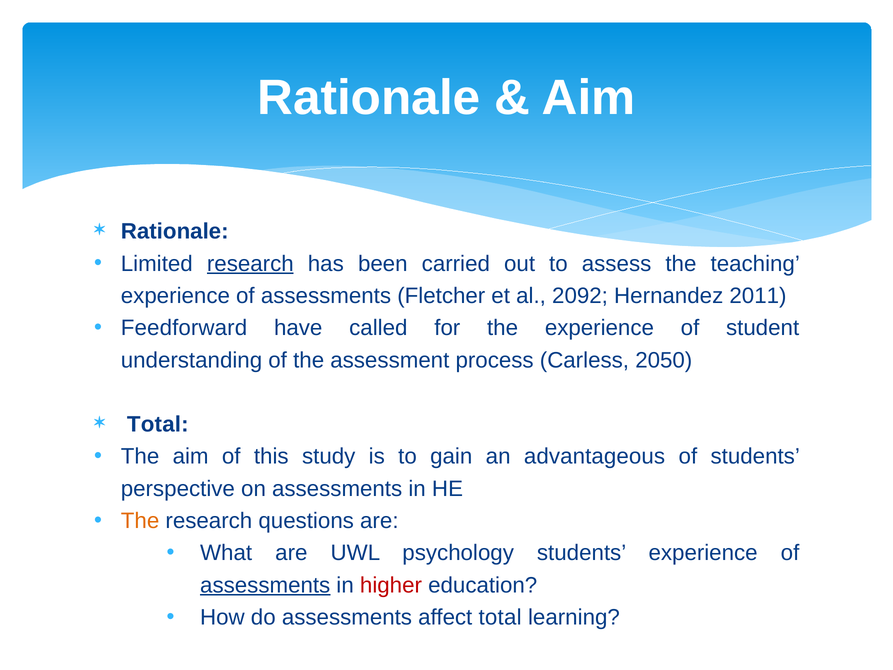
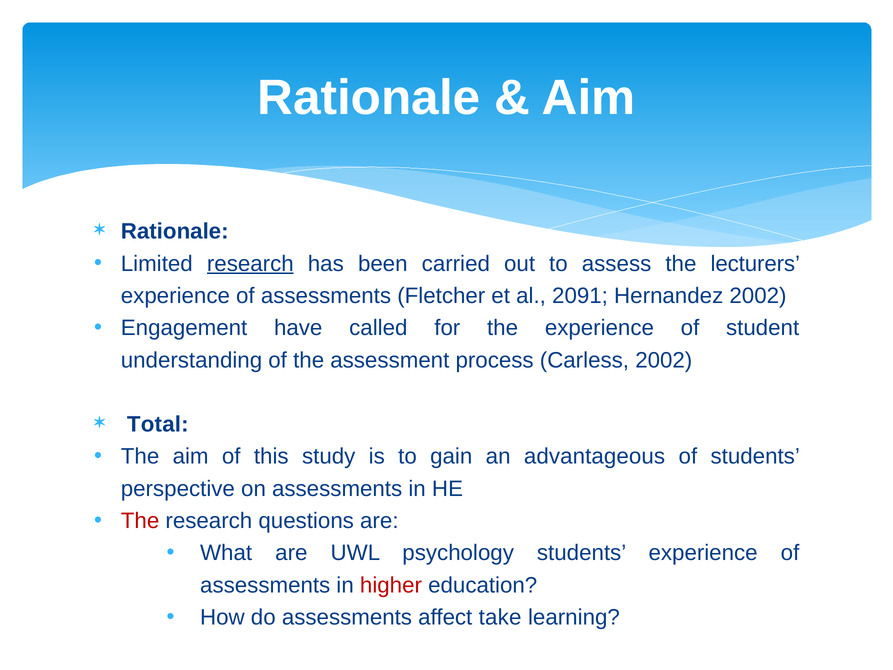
teaching: teaching -> lecturers (755, 264)
2092: 2092 -> 2091 (580, 296)
Hernandez 2011: 2011 -> 2002 (758, 296)
Feedforward: Feedforward -> Engagement (184, 328)
Carless 2050: 2050 -> 2002 (664, 360)
The colour: orange -> red (140, 521)
assessments underline: present -> none (265, 585)
affect total: total -> take (500, 617)
